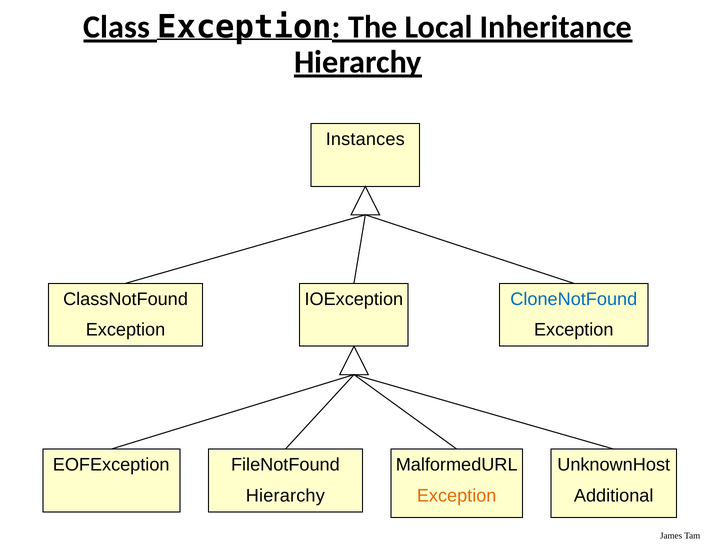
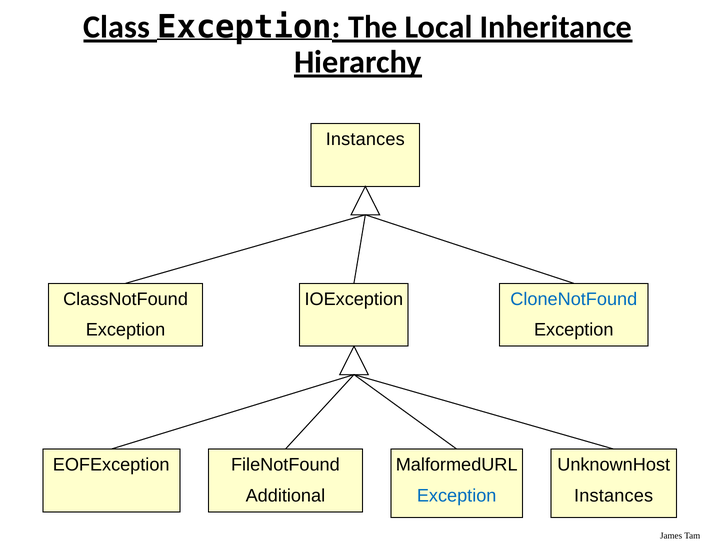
Hierarchy: Hierarchy -> Additional (285, 495)
Exception colour: orange -> blue (457, 496)
Additional: Additional -> Instances (614, 496)
